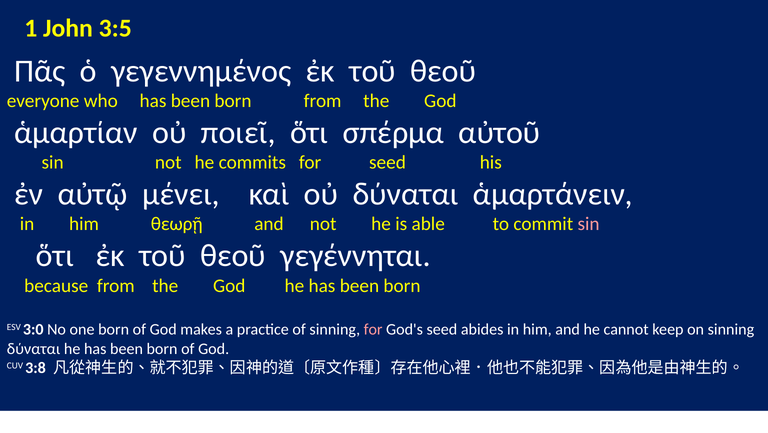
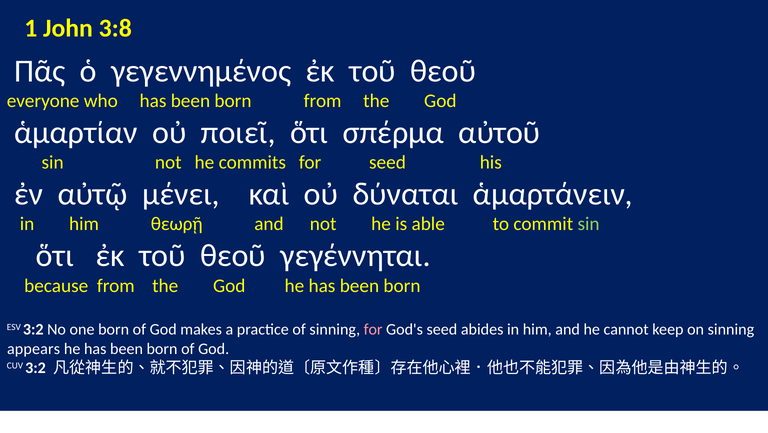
3:5: 3:5 -> 3:8 (115, 28)
sin colour: pink -> light green (589, 224)
ESV 3:0: 3:0 -> 3:2 (33, 330)
δύναται: δύναται -> appears (34, 349)
CUV 3:8: 3:8 -> 3:2 (35, 368)
